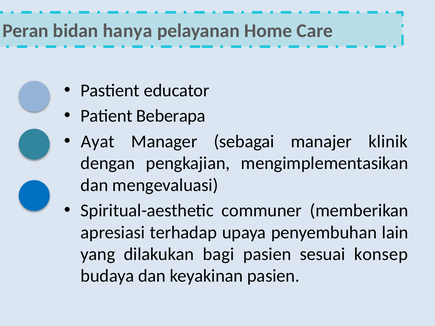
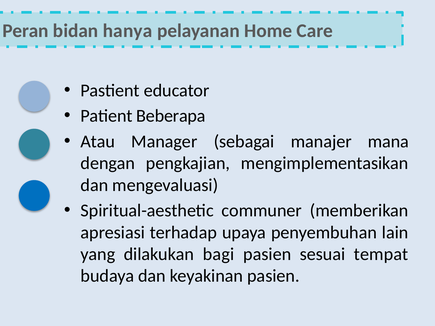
Ayat: Ayat -> Atau (98, 142)
klinik: klinik -> mana (388, 142)
konsep: konsep -> tempat (381, 254)
